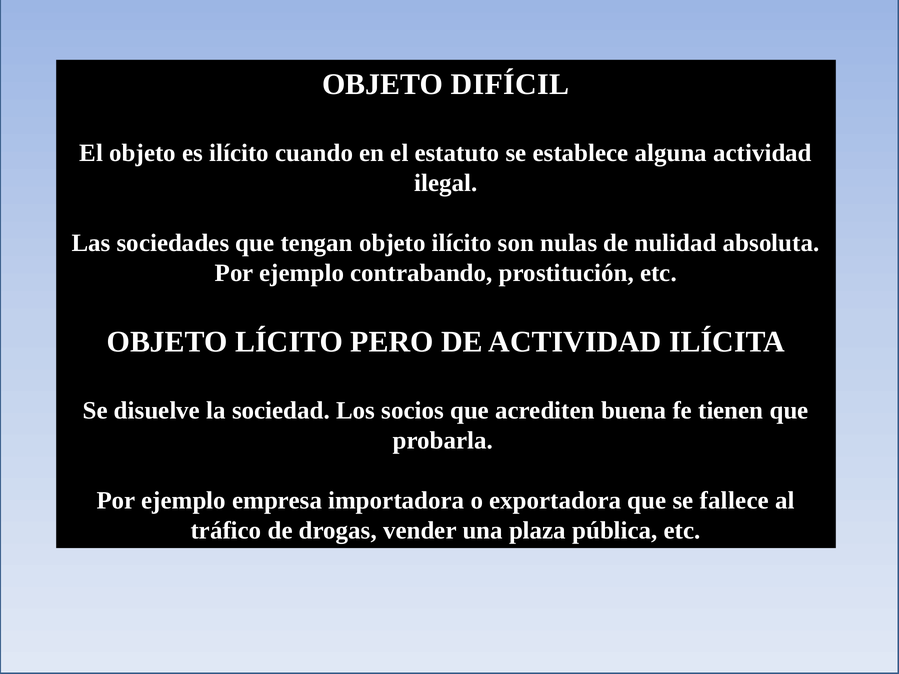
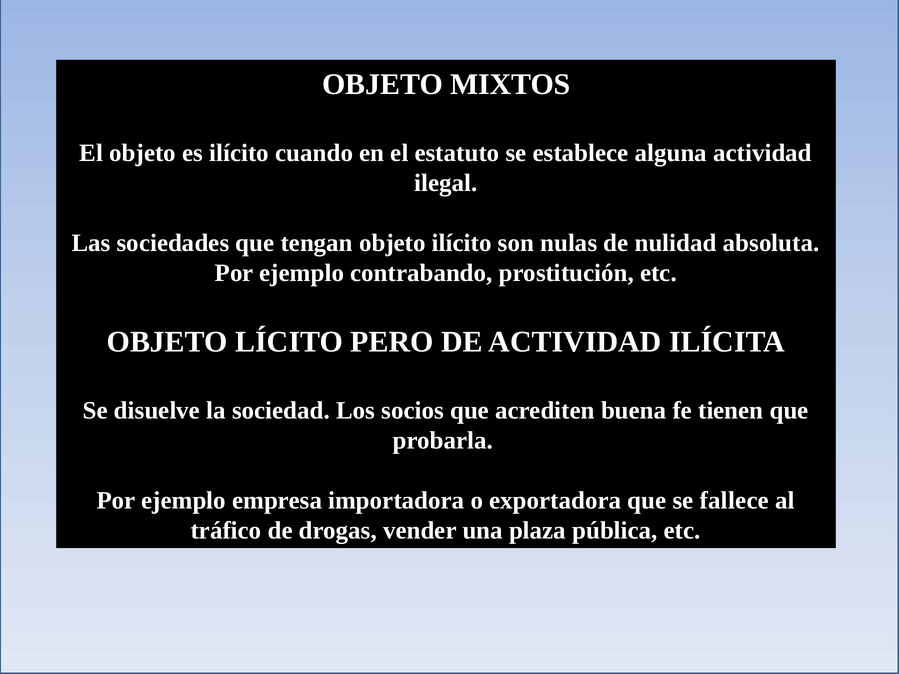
DIFÍCIL: DIFÍCIL -> MIXTOS (510, 84)
